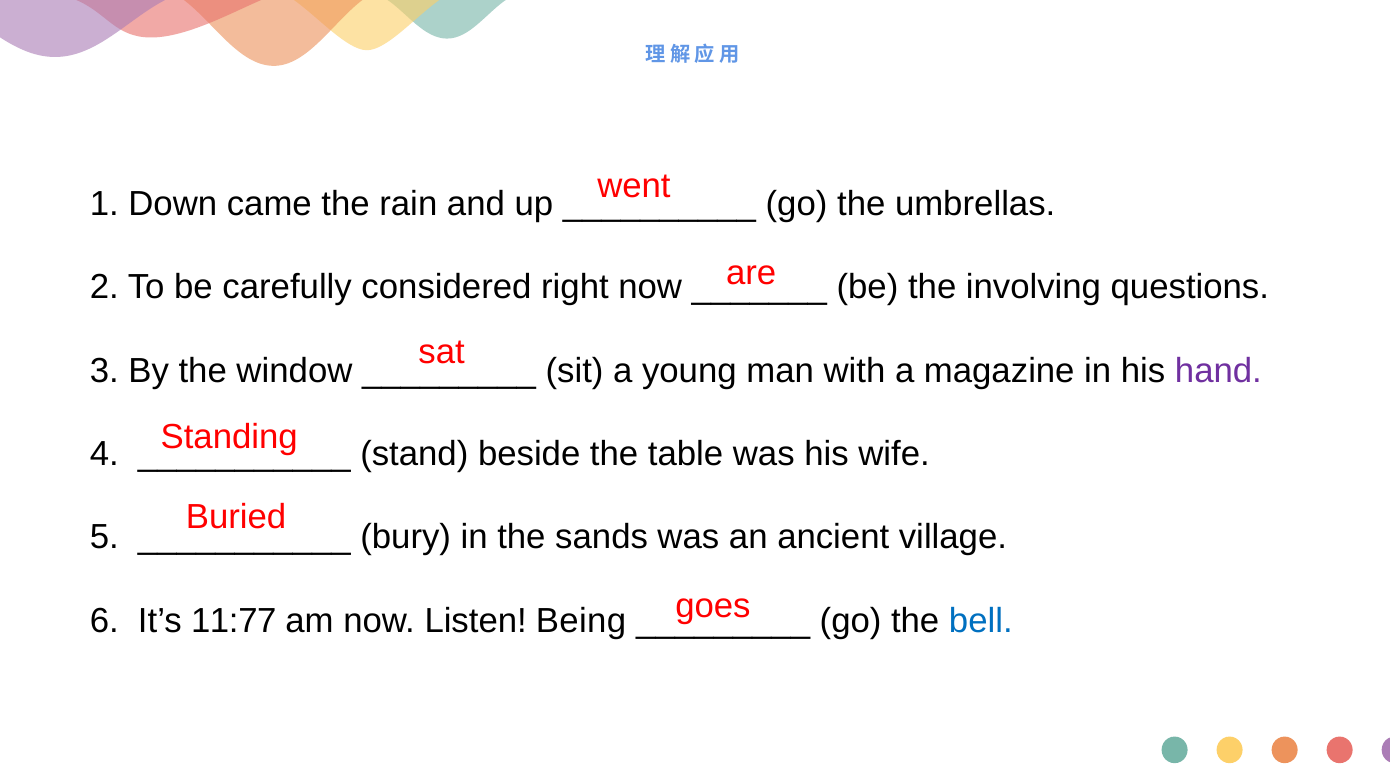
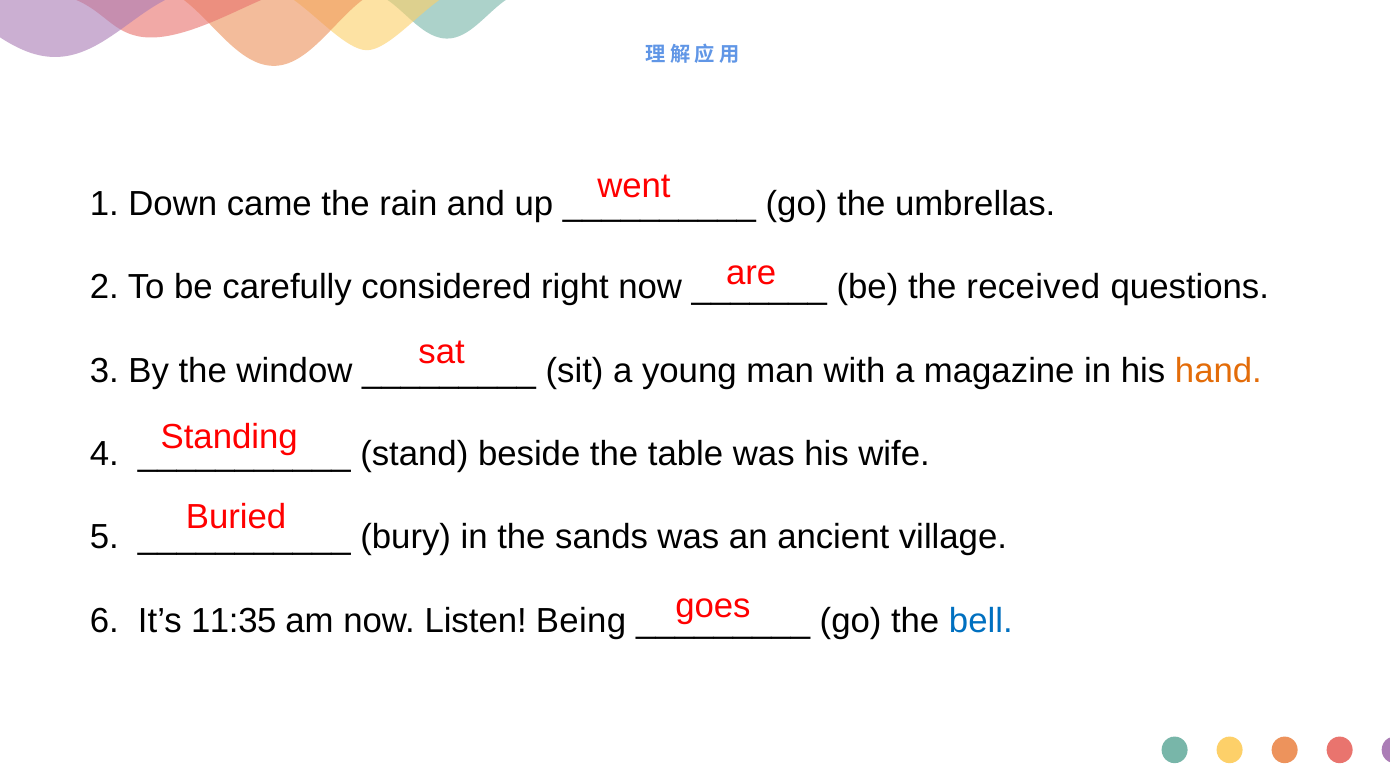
involving: involving -> received (1033, 287)
hand colour: purple -> orange (1218, 371)
11:77: 11:77 -> 11:35 (234, 621)
